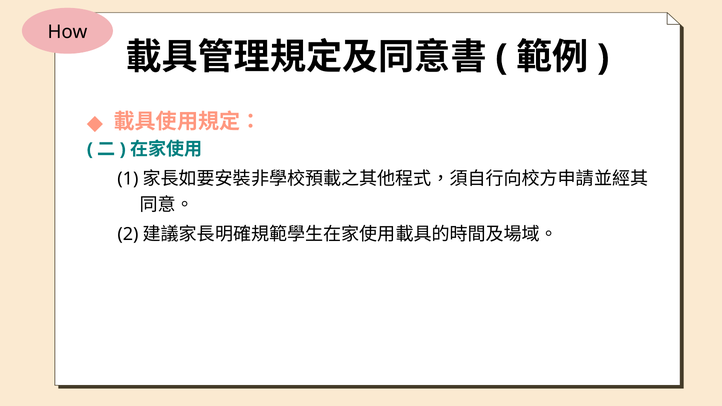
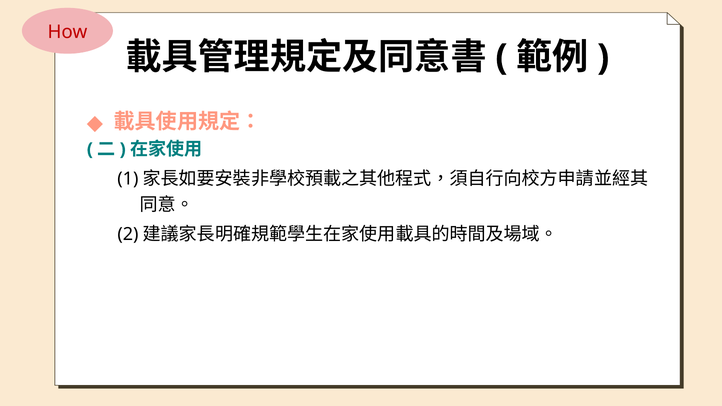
How colour: black -> red (67, 32)
